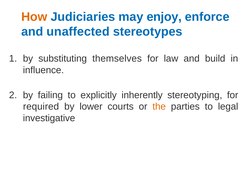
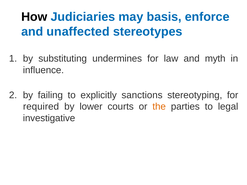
How colour: orange -> black (34, 17)
enjoy: enjoy -> basis (164, 17)
themselves: themselves -> undermines (117, 59)
build: build -> myth (215, 59)
inherently: inherently -> sanctions (142, 95)
